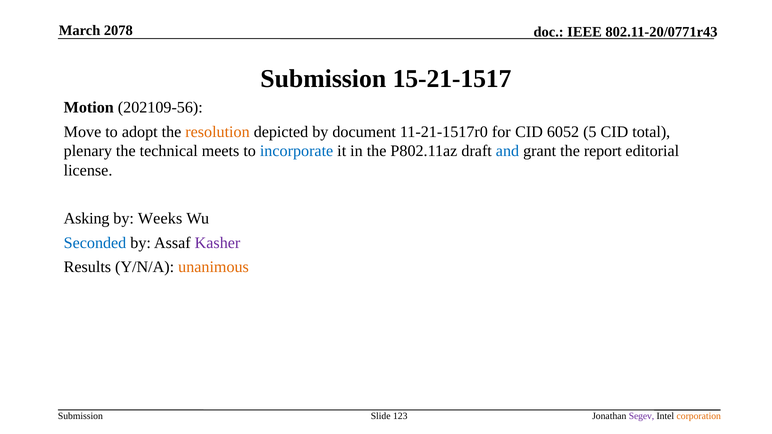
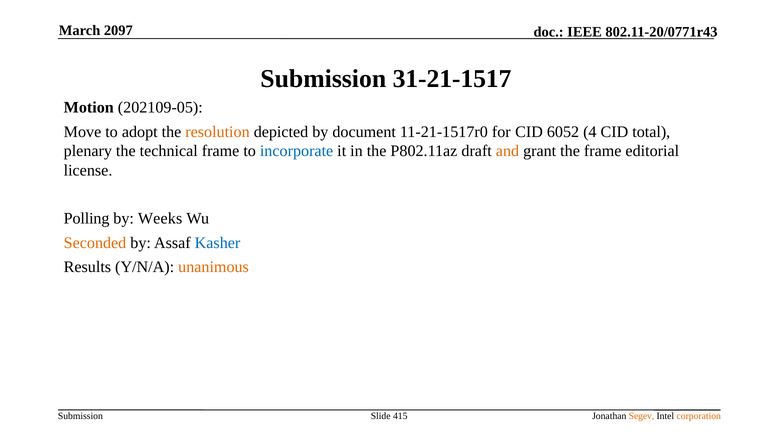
2078: 2078 -> 2097 (118, 31)
15-21-1517: 15-21-1517 -> 31-21-1517 (452, 79)
202109-56: 202109-56 -> 202109-05 (160, 108)
5: 5 -> 4 (590, 132)
technical meets: meets -> frame (221, 151)
and colour: blue -> orange (507, 151)
the report: report -> frame (603, 151)
Asking: Asking -> Polling (87, 219)
Seconded colour: blue -> orange (95, 243)
Kasher colour: purple -> blue (218, 243)
123: 123 -> 415 (400, 416)
Segev colour: purple -> orange (641, 416)
